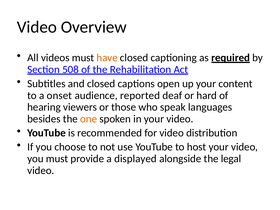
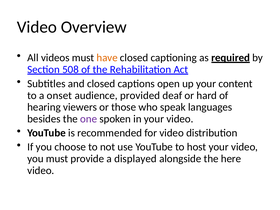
reported: reported -> provided (140, 95)
one colour: orange -> purple (89, 119)
legal: legal -> here (231, 159)
